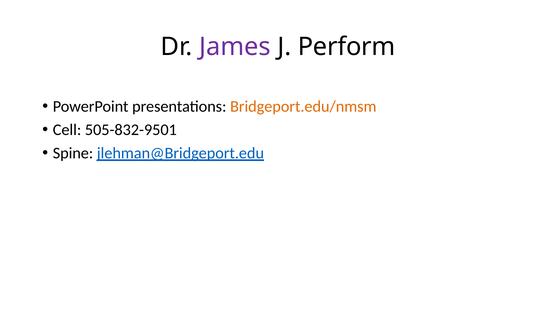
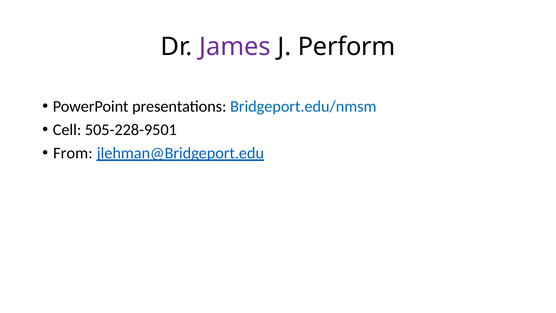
Bridgeport.edu/nmsm colour: orange -> blue (303, 106)
505-832-9501: 505-832-9501 -> 505-228-9501 (131, 130)
Spine: Spine -> From (73, 153)
